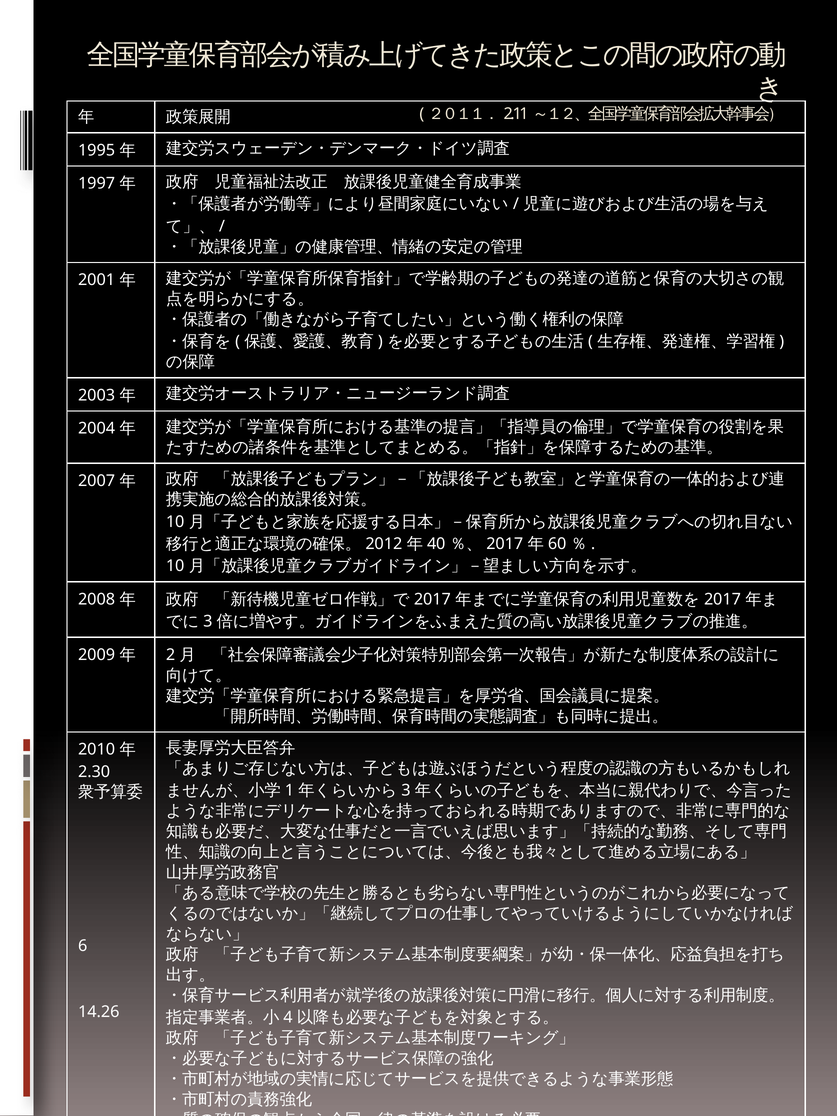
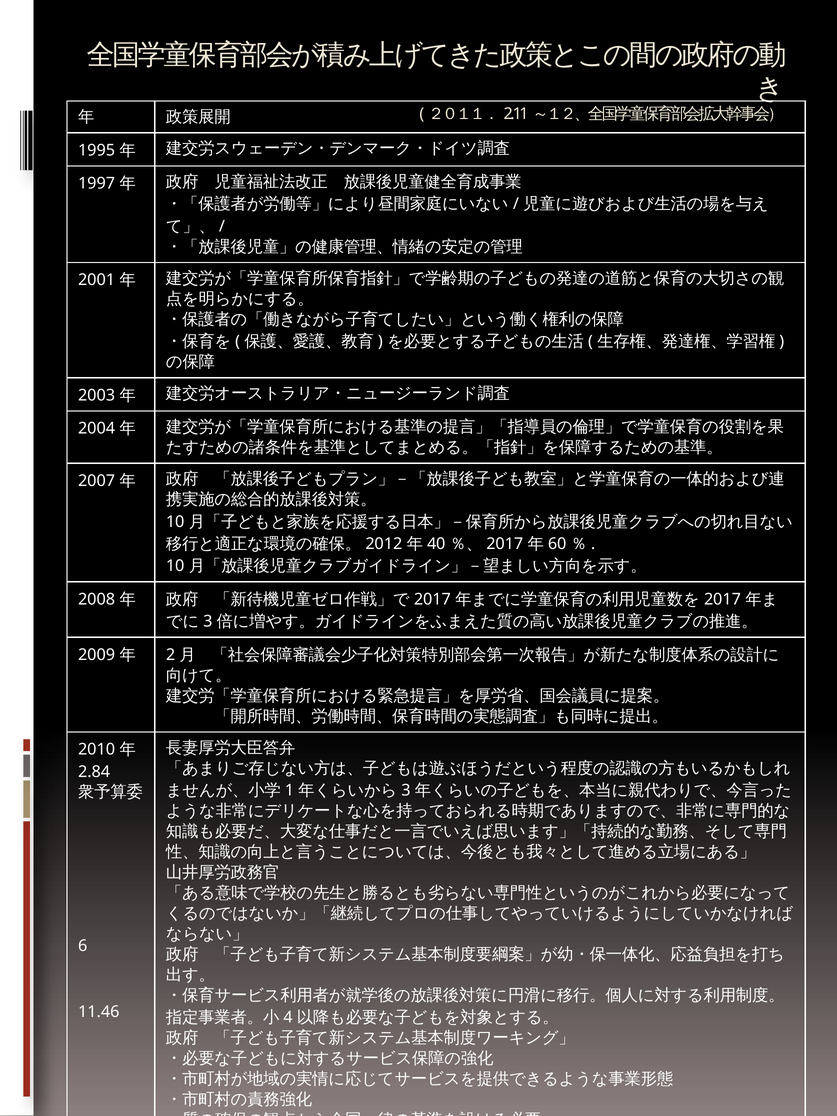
2.30: 2.30 -> 2.84 (94, 772)
14.26: 14.26 -> 11.46 (99, 1012)
